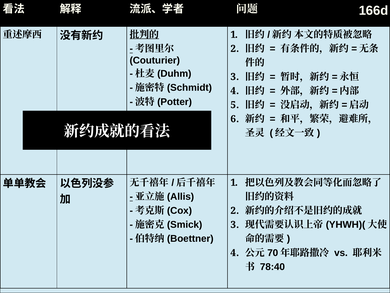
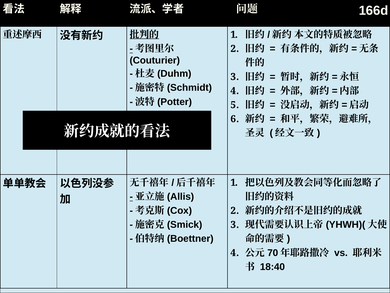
78:40: 78:40 -> 18:40 (272, 266)
